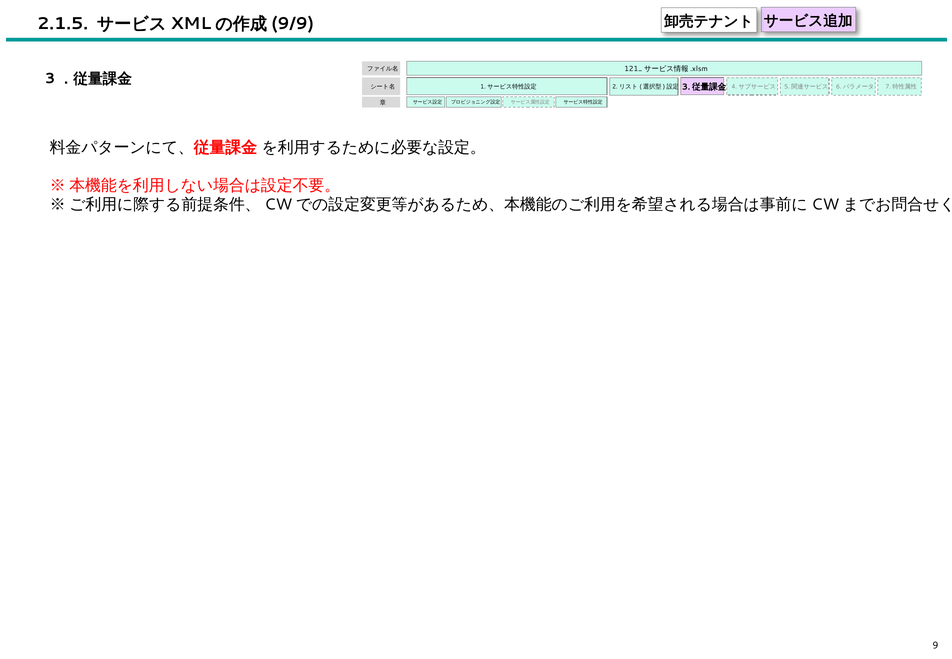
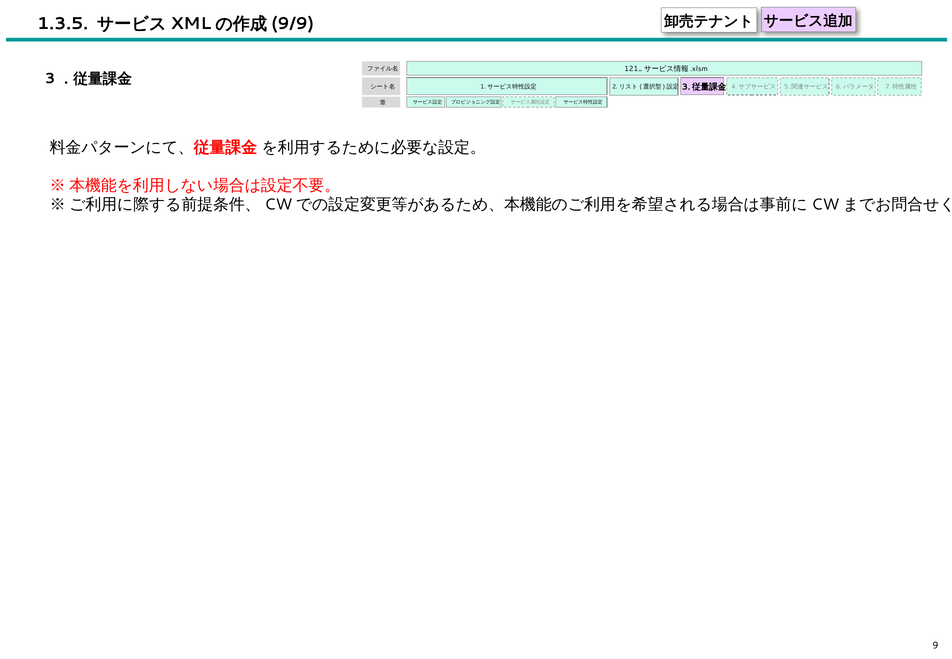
2.1.5: 2.1.5 -> 1.3.5 (63, 24)
